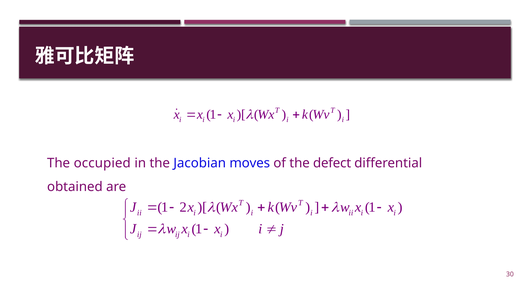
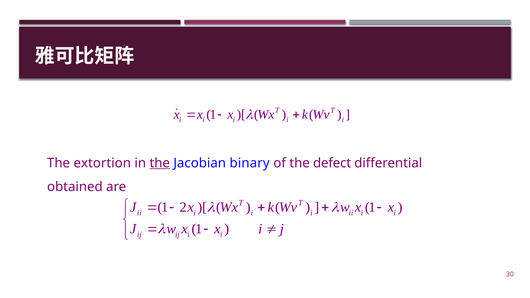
occupied: occupied -> extortion (102, 163)
the underline: none -> present (160, 163)
moves: moves -> binary (250, 163)
